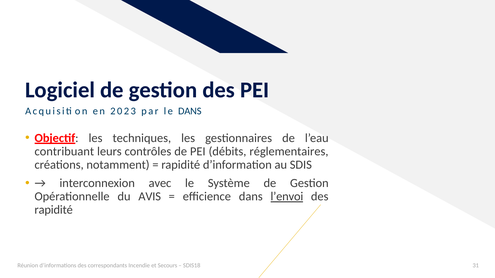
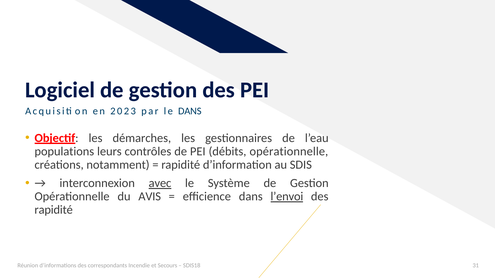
techniques: techniques -> démarches (142, 138)
contribuant: contribuant -> populations (64, 152)
débits réglementaires: réglementaires -> opérationnelle (289, 152)
avec underline: none -> present (160, 183)
